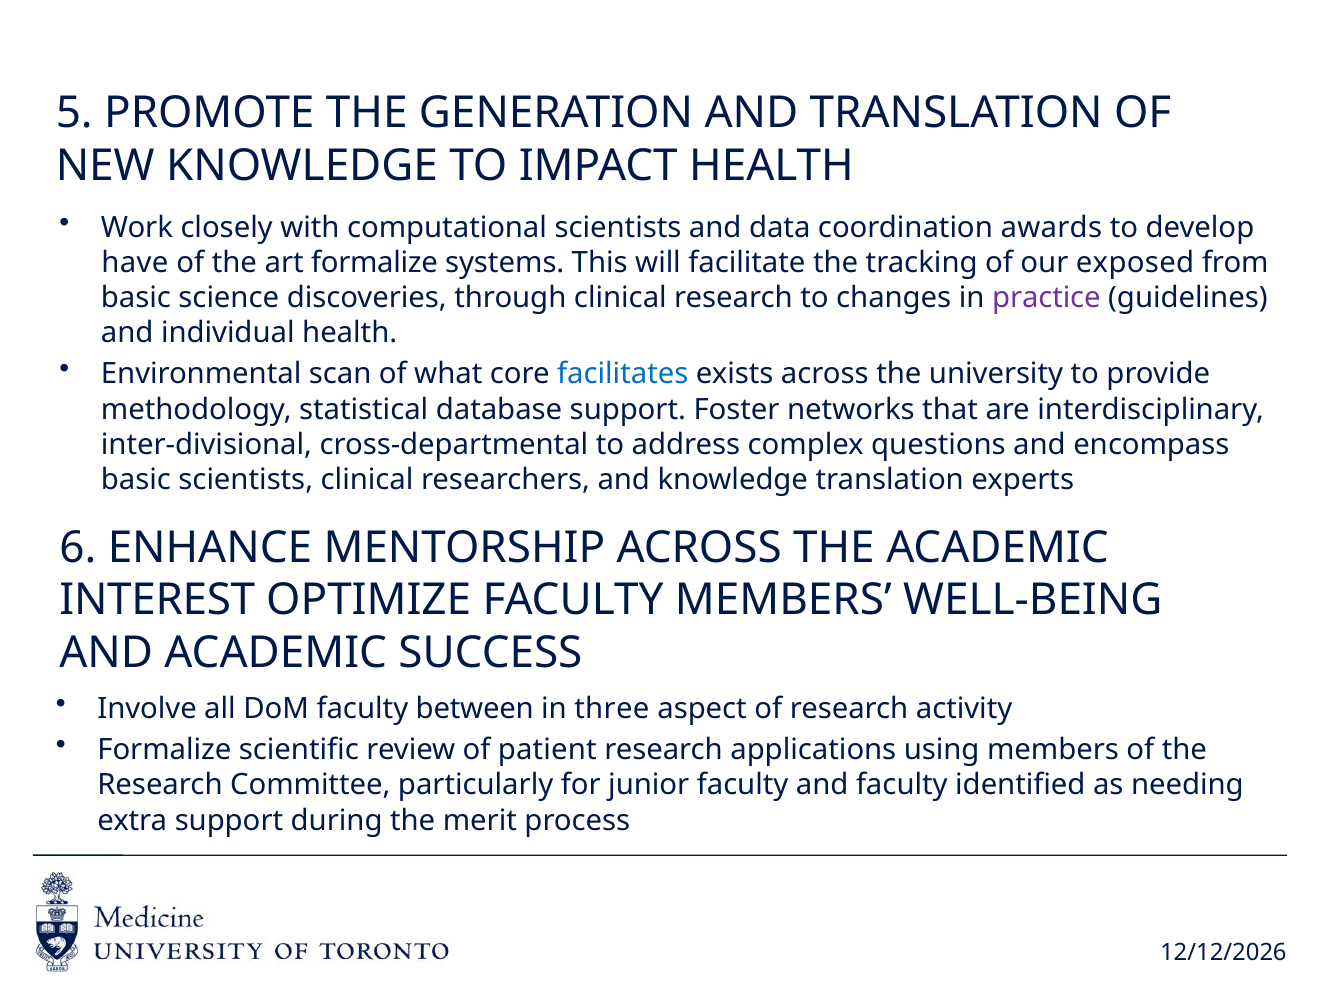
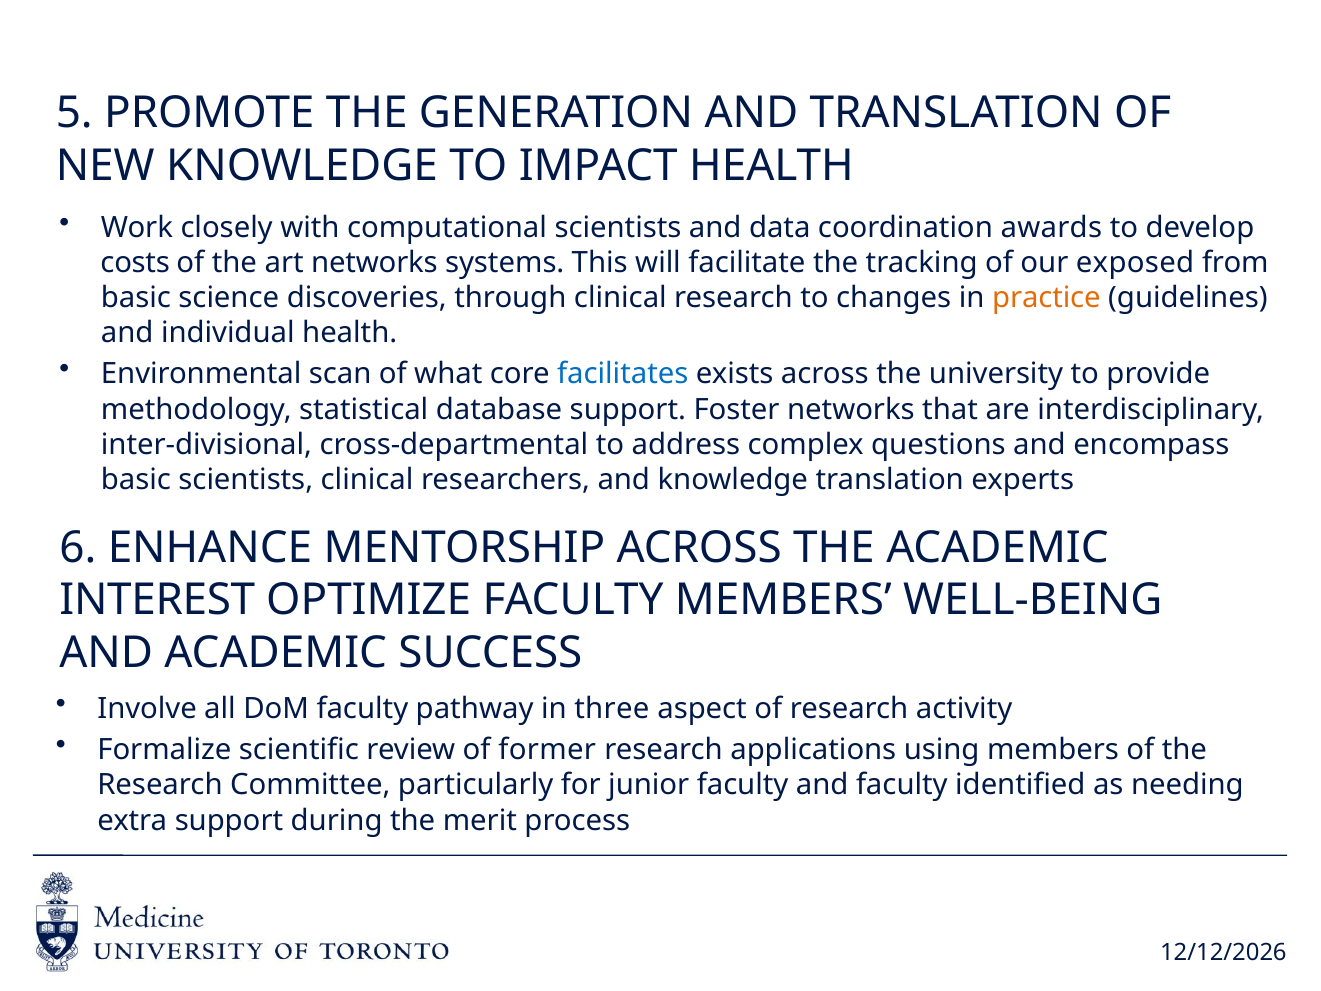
have: have -> costs (135, 263)
art formalize: formalize -> networks (374, 263)
practice colour: purple -> orange (1046, 298)
between: between -> pathway (475, 709)
patient: patient -> former (547, 750)
